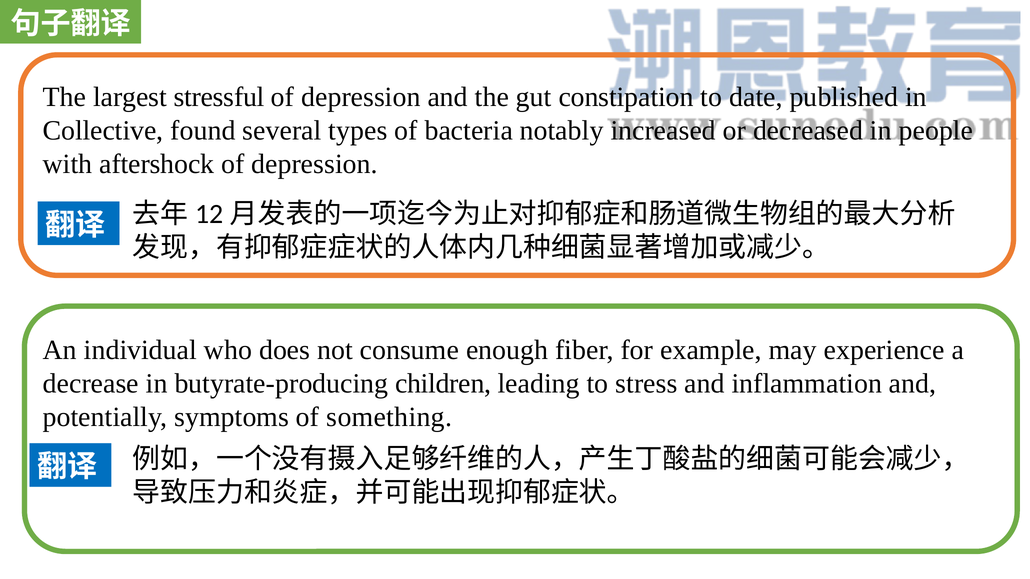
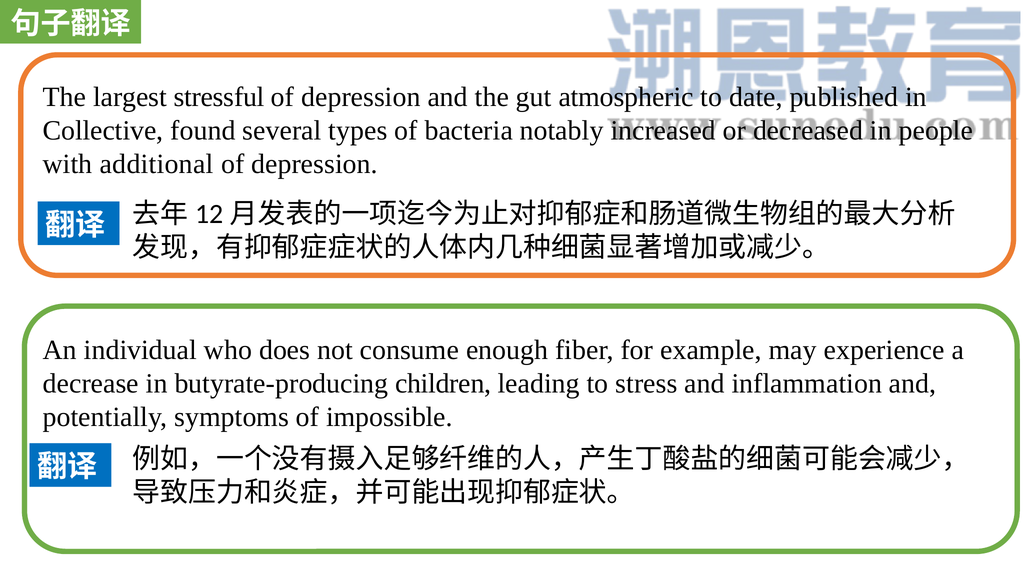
constipation: constipation -> atmospheric (626, 97)
aftershock: aftershock -> additional (157, 164)
something: something -> impossible (389, 417)
